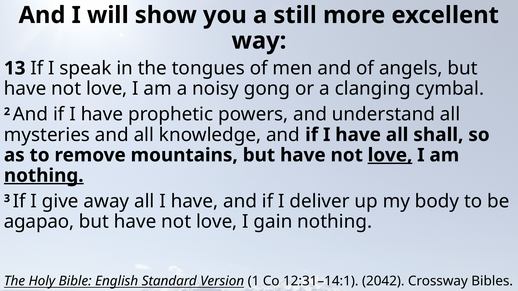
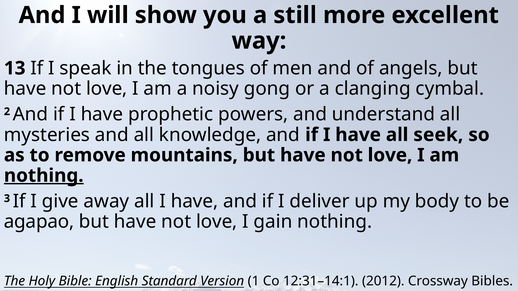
shall: shall -> seek (438, 135)
love underline: present -> none (390, 155)
2042: 2042 -> 2012 (383, 282)
